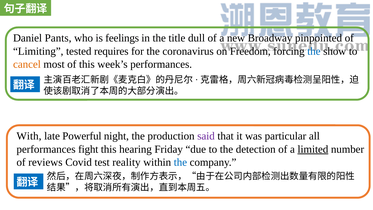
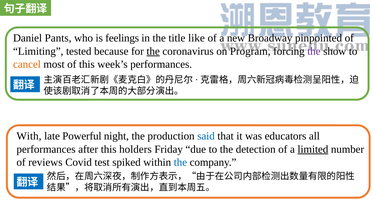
dull: dull -> like (196, 38)
requires: requires -> because (111, 51)
the underline: none -> present (153, 51)
Freedom: Freedom -> Program (250, 51)
the colour: blue -> purple (314, 51)
said colour: purple -> blue (206, 136)
particular: particular -> educators (286, 136)
fight: fight -> after (88, 149)
hearing: hearing -> holders (135, 149)
reality: reality -> spiked (126, 162)
